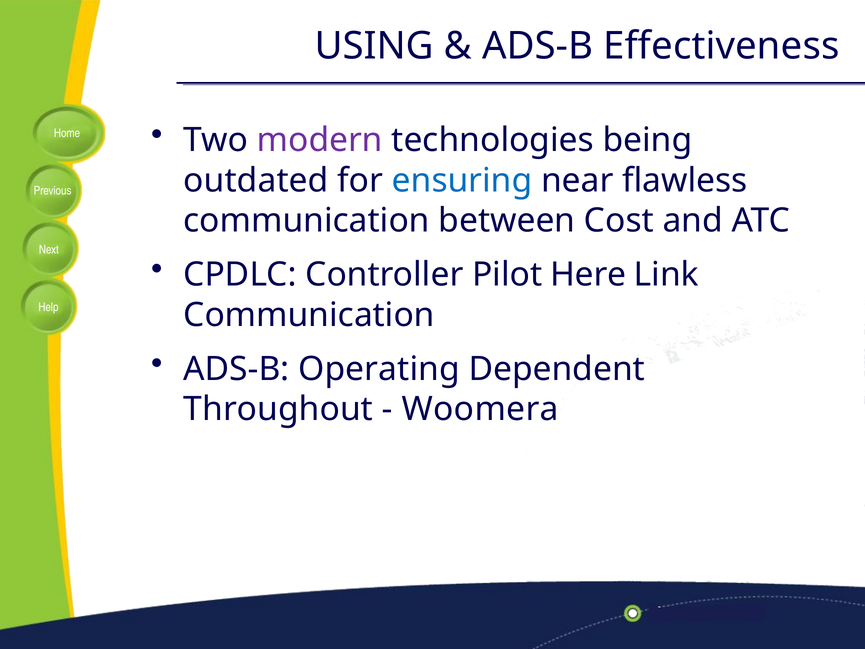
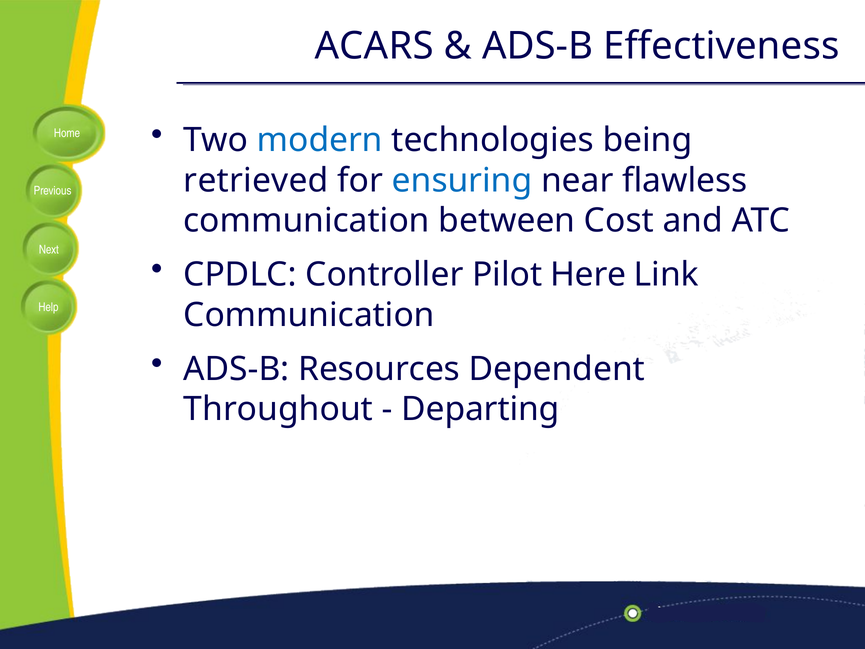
USING: USING -> ACARS (374, 46)
modern colour: purple -> blue (320, 140)
outdated: outdated -> retrieved (256, 180)
Operating: Operating -> Resources (379, 369)
Woomera: Woomera -> Departing (480, 409)
